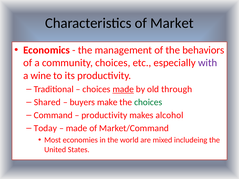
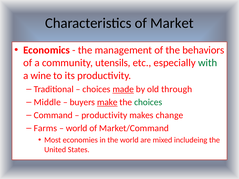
community choices: choices -> utensils (113, 63)
with colour: purple -> green (208, 63)
Shared: Shared -> Middle (47, 102)
make underline: none -> present (107, 102)
alcohol: alcohol -> change (169, 115)
Today: Today -> Farms (45, 128)
made: made -> world (77, 128)
